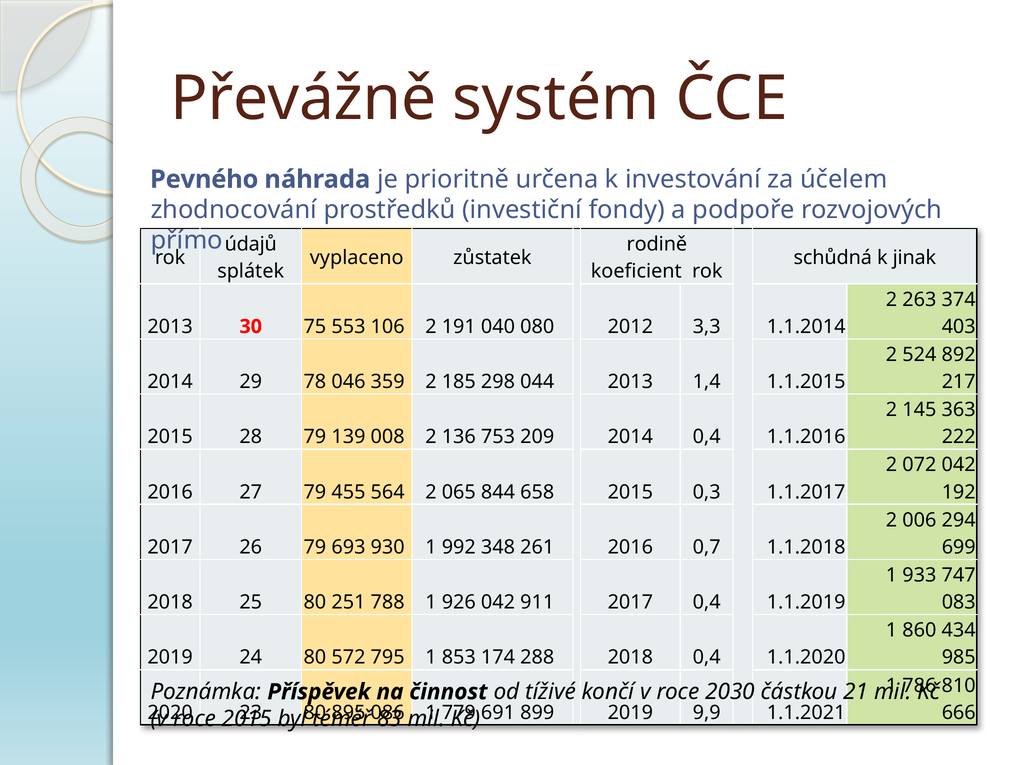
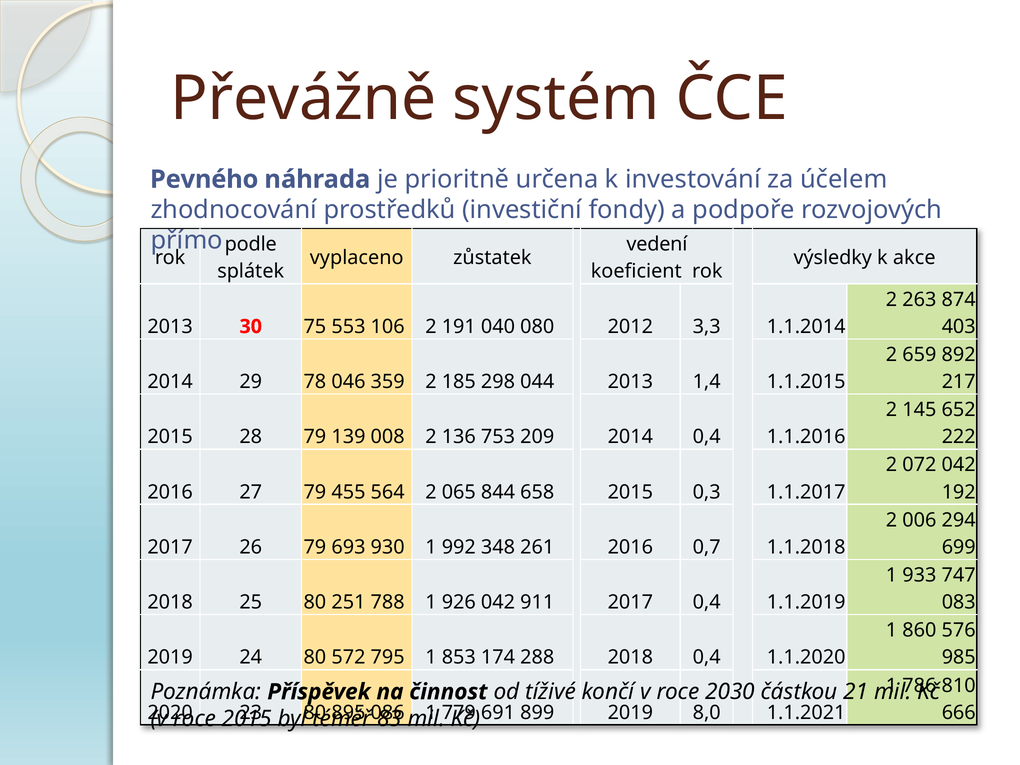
údajů: údajů -> podle (251, 244)
rodině: rodině -> vedení (657, 244)
schůdná: schůdná -> výsledky (833, 258)
jinak: jinak -> akce (914, 258)
374: 374 -> 874 (959, 300)
524: 524 -> 659 (919, 355)
363: 363 -> 652 (959, 410)
434: 434 -> 576 (959, 630)
9,9: 9,9 -> 8,0 (707, 713)
